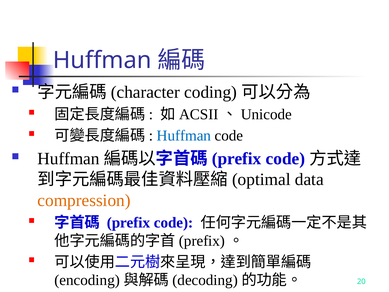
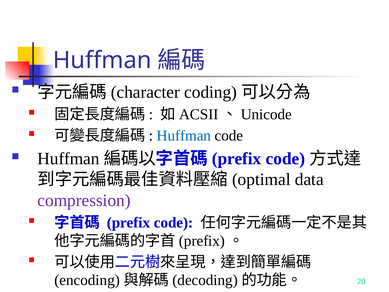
compression colour: orange -> purple (84, 200)
